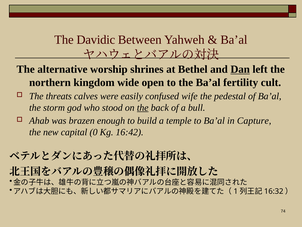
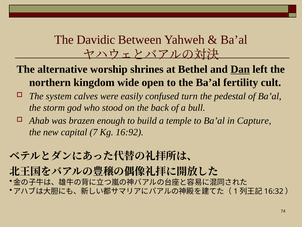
threats: threats -> system (59, 96)
wife: wife -> turn (190, 96)
the underline: present -> none (143, 107)
0: 0 -> 7 (94, 132)
16:42: 16:42 -> 16:92 (130, 132)
